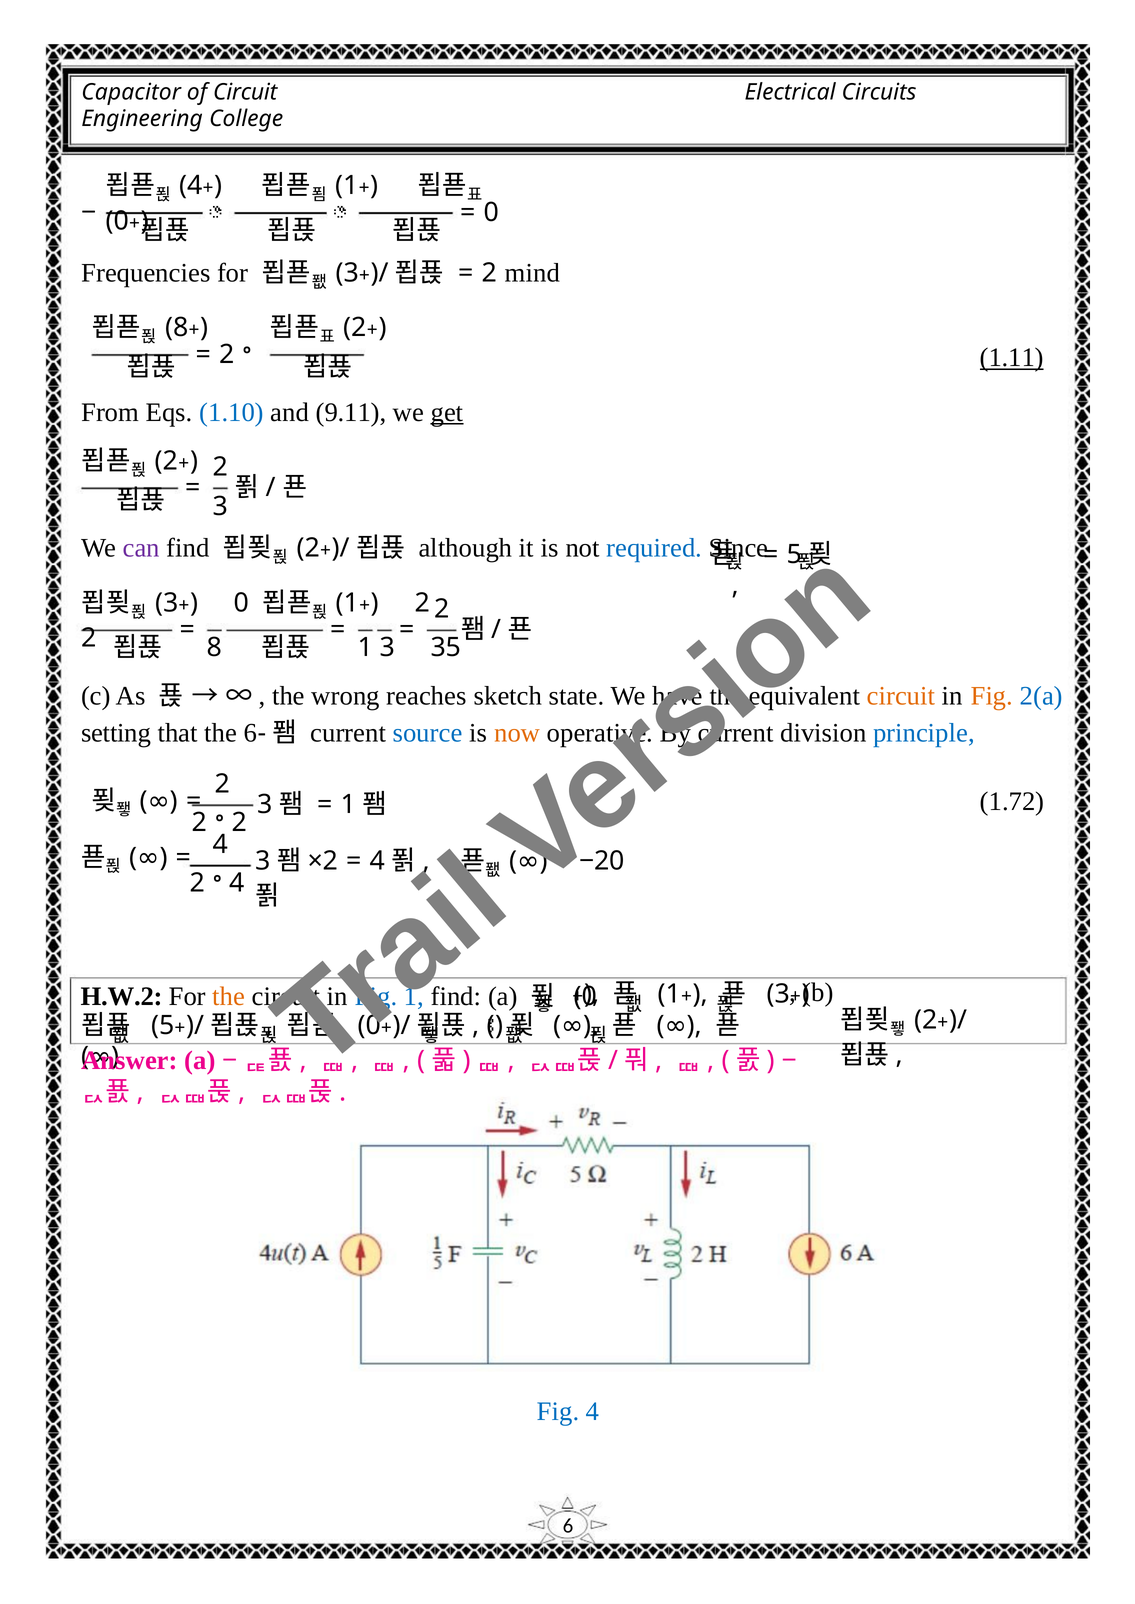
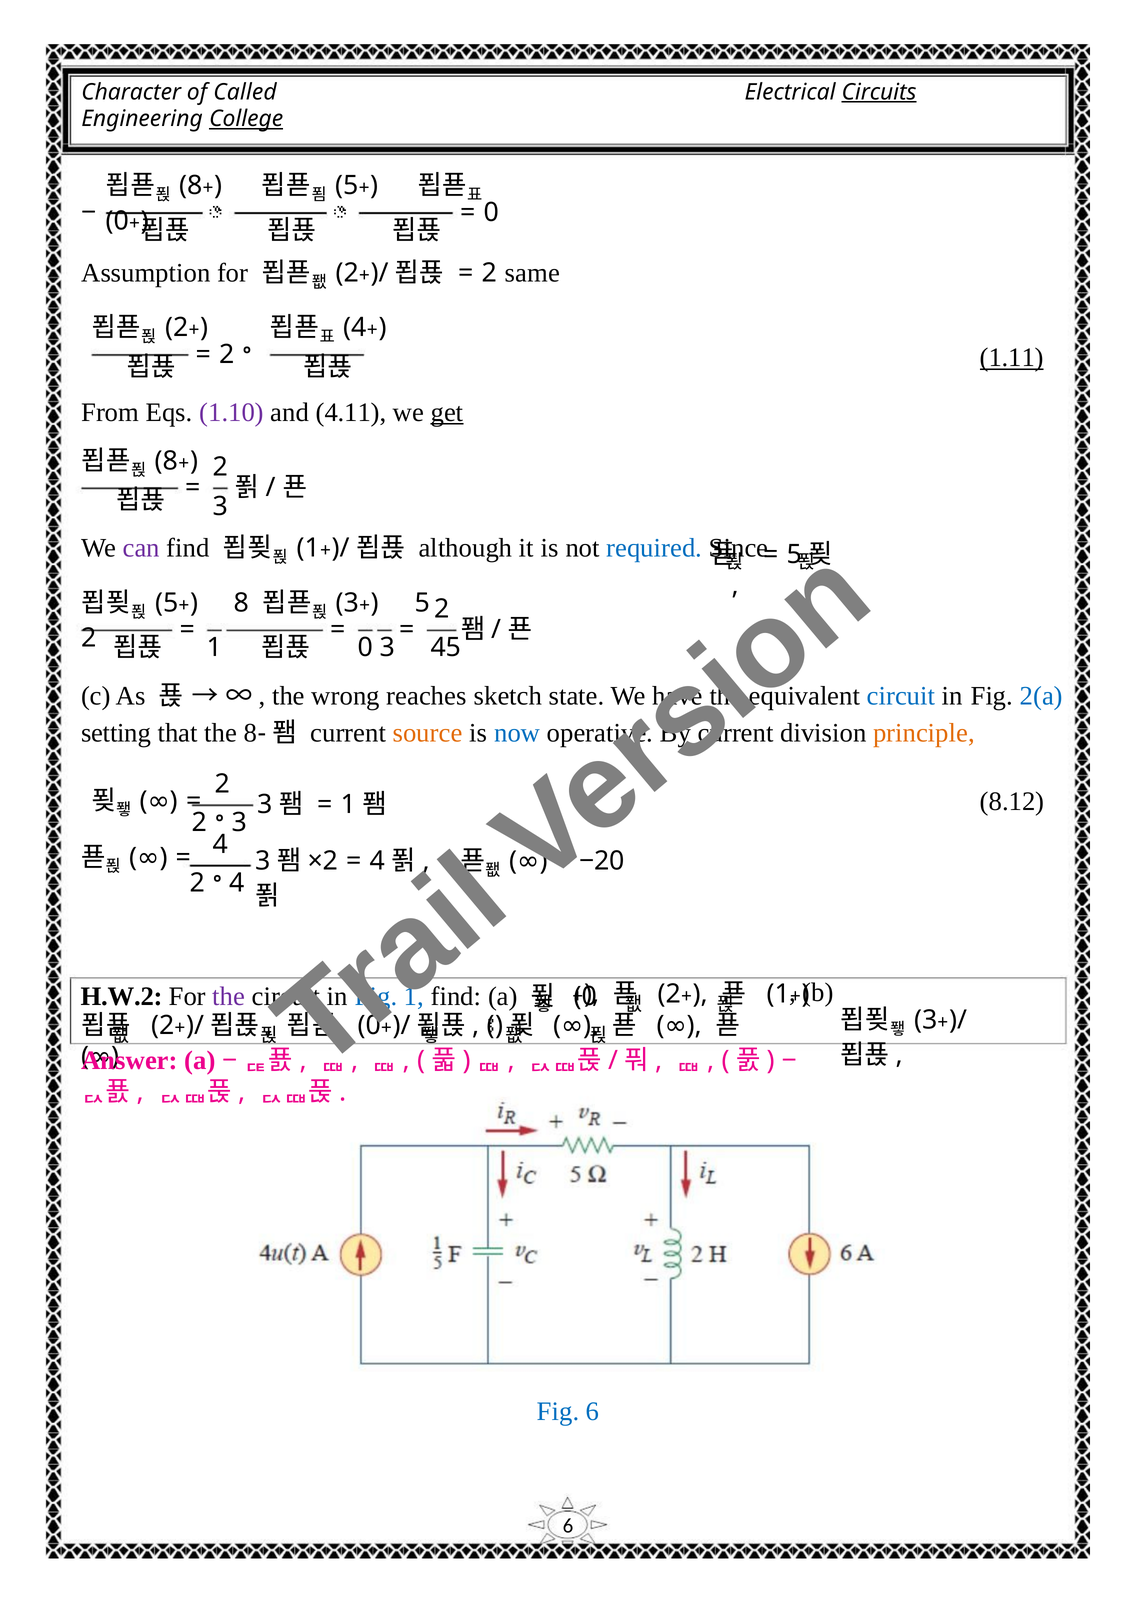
Capacitor: Capacitor -> Character (131, 92)
of Circuit: Circuit -> Called (245, 92)
Circuits underline: none -> present (879, 92)
College underline: none -> present (246, 119)
4: 4 -> 8 (191, 186)
1: 1 -> 5 (347, 186)
Frequencies: Frequencies -> Assumption (146, 273)
3: 3 -> 2 (347, 273)
mind: mind -> same (532, 273)
8: 8 -> 2 (177, 328)
2: 2 -> 4 (355, 328)
1.10 colour: blue -> purple (232, 412)
9.11: 9.11 -> 4.11 (351, 412)
2: 2 -> 8 (167, 461)
2: 2 -> 1 (308, 548)
3: 3 -> 5 (167, 603)
0: 0 -> 8 (241, 603)
1: 1 -> 3 (347, 603)
2: 2 -> 5 (422, 603)
8: 8 -> 1 (215, 648)
1: 1 -> 0 (365, 648)
35: 35 -> 45 (446, 648)
circuit colour: orange -> blue (901, 696)
Fig colour: orange -> black (992, 696)
the 6: 6 -> 8 (251, 733)
source colour: blue -> orange (428, 733)
now colour: orange -> blue (517, 733)
principle colour: blue -> orange (924, 733)
1.72: 1.72 -> 8.12 (1012, 802)
2: 2 -> 3 (239, 822)
the colour: orange -> purple (229, 997)
1: 1 -> 2 (669, 994)
3: 3 -> 1 (778, 994)
2: 2 -> 3 (926, 1020)
5: 5 -> 2 (163, 1026)
Fig 4: 4 -> 6 (593, 1412)
